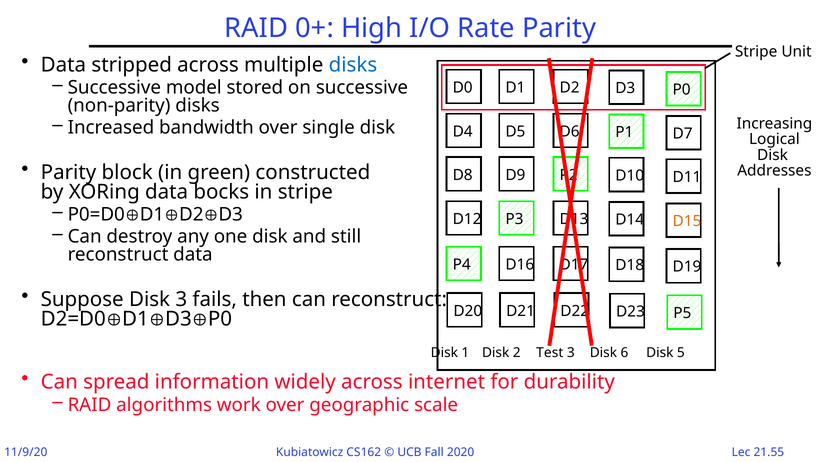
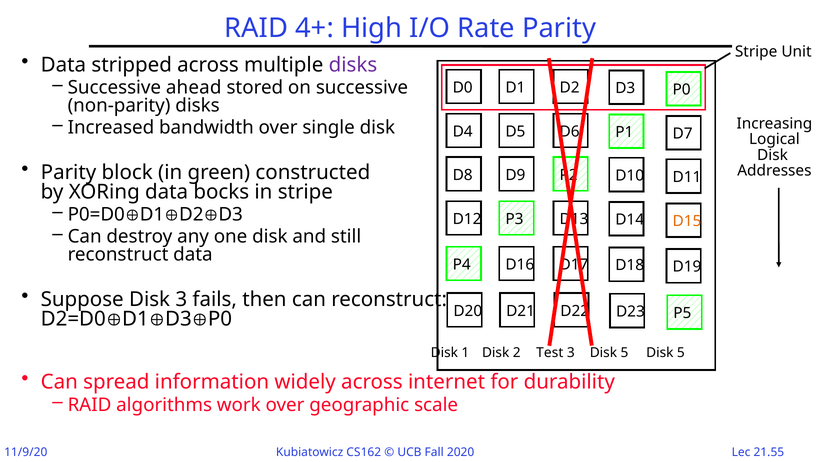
0+: 0+ -> 4+ (315, 28)
disks colour: blue -> purple (353, 65)
model: model -> ahead (194, 88)
3 Disk 6: 6 -> 5 (624, 353)
